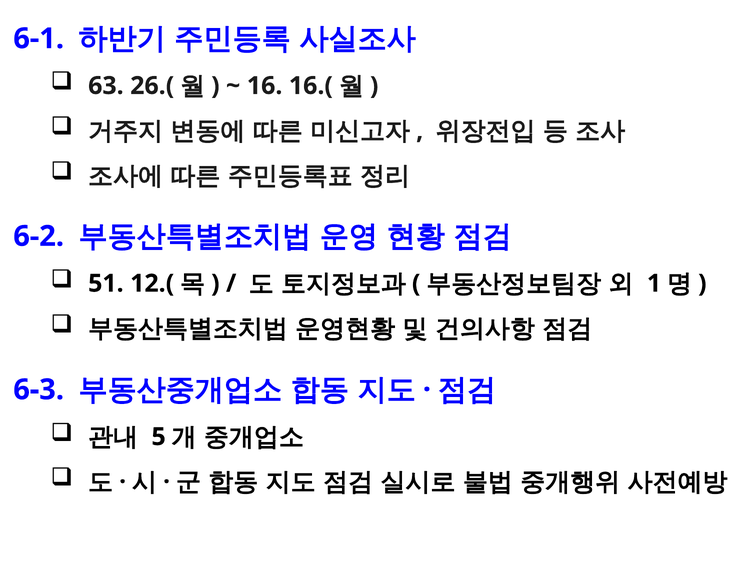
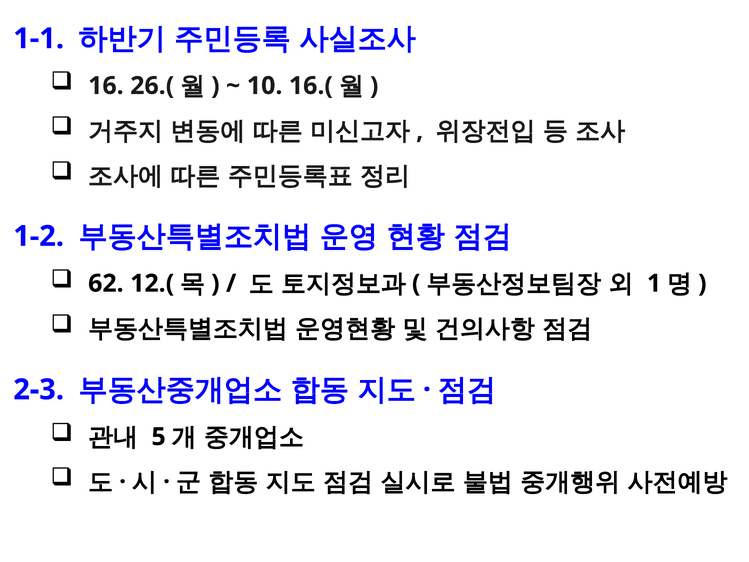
6-1: 6-1 -> 1-1 (39, 39)
63: 63 -> 16 (106, 86)
16: 16 -> 10 (265, 86)
6-2: 6-2 -> 1-2 (39, 236)
51: 51 -> 62 (106, 283)
6-3: 6-3 -> 2-3 (39, 389)
